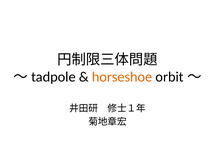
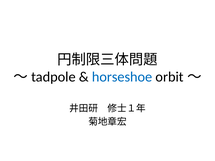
horseshoe colour: orange -> blue (122, 77)
